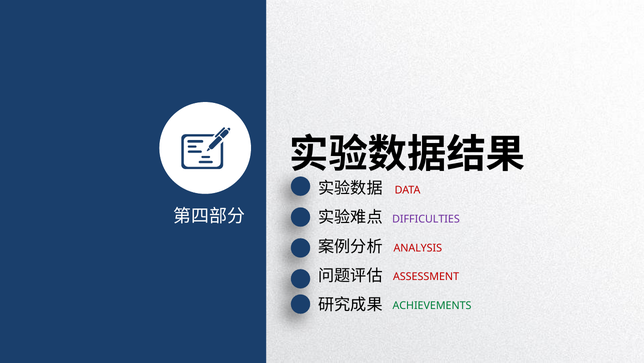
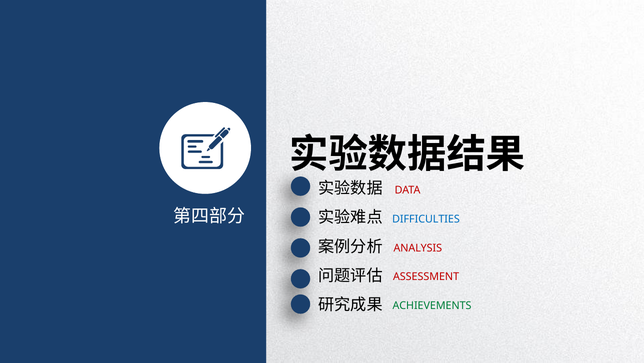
DIFFICULTIES colour: purple -> blue (426, 219)
